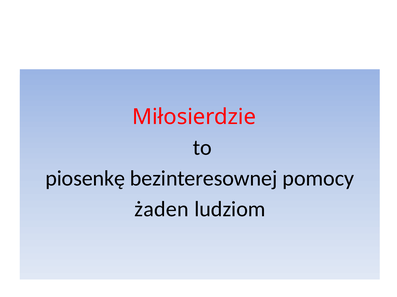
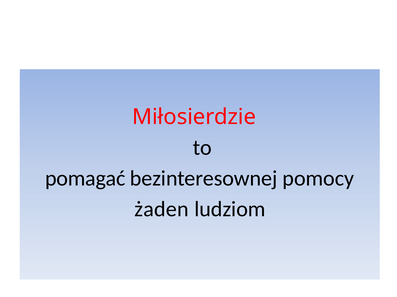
piosenkę: piosenkę -> pomagać (85, 179)
